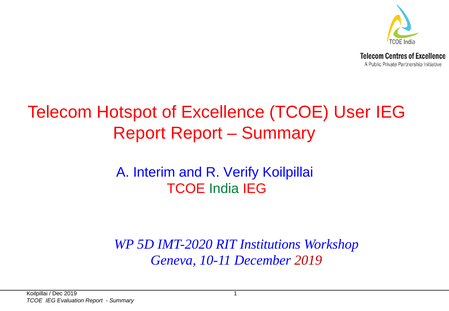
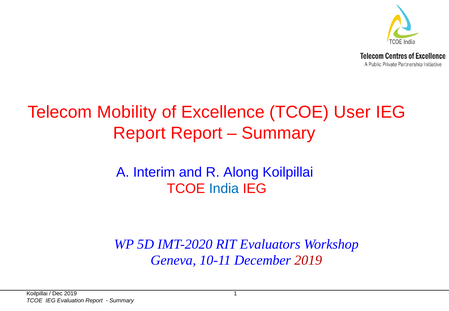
Hotspot: Hotspot -> Mobility (127, 112)
Verify: Verify -> Along (241, 172)
India colour: green -> blue (224, 189)
Institutions: Institutions -> Evaluators (270, 244)
